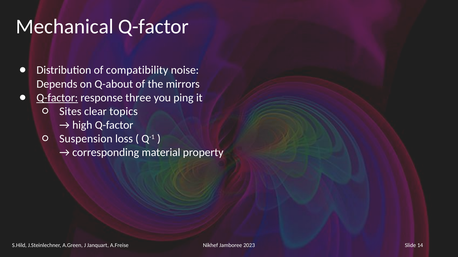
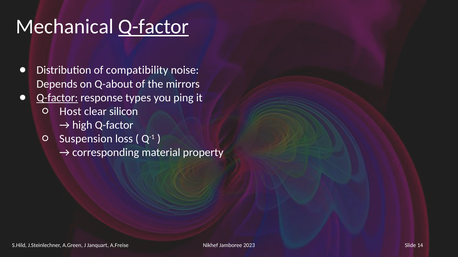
Q-factor underline: none -> present (154, 27)
three: three -> types (138, 98)
Sites: Sites -> Host (70, 112)
topics: topics -> silicon (124, 112)
